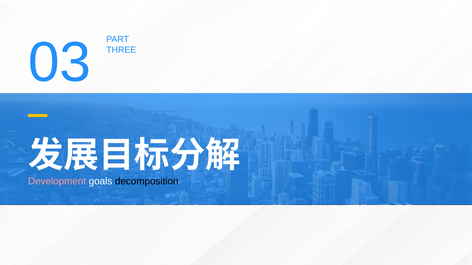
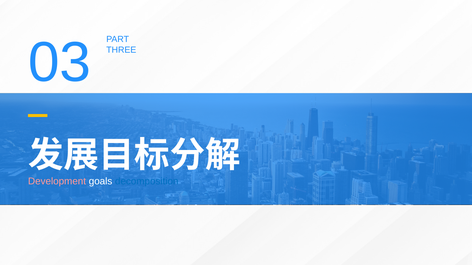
decomposition colour: black -> blue (147, 182)
